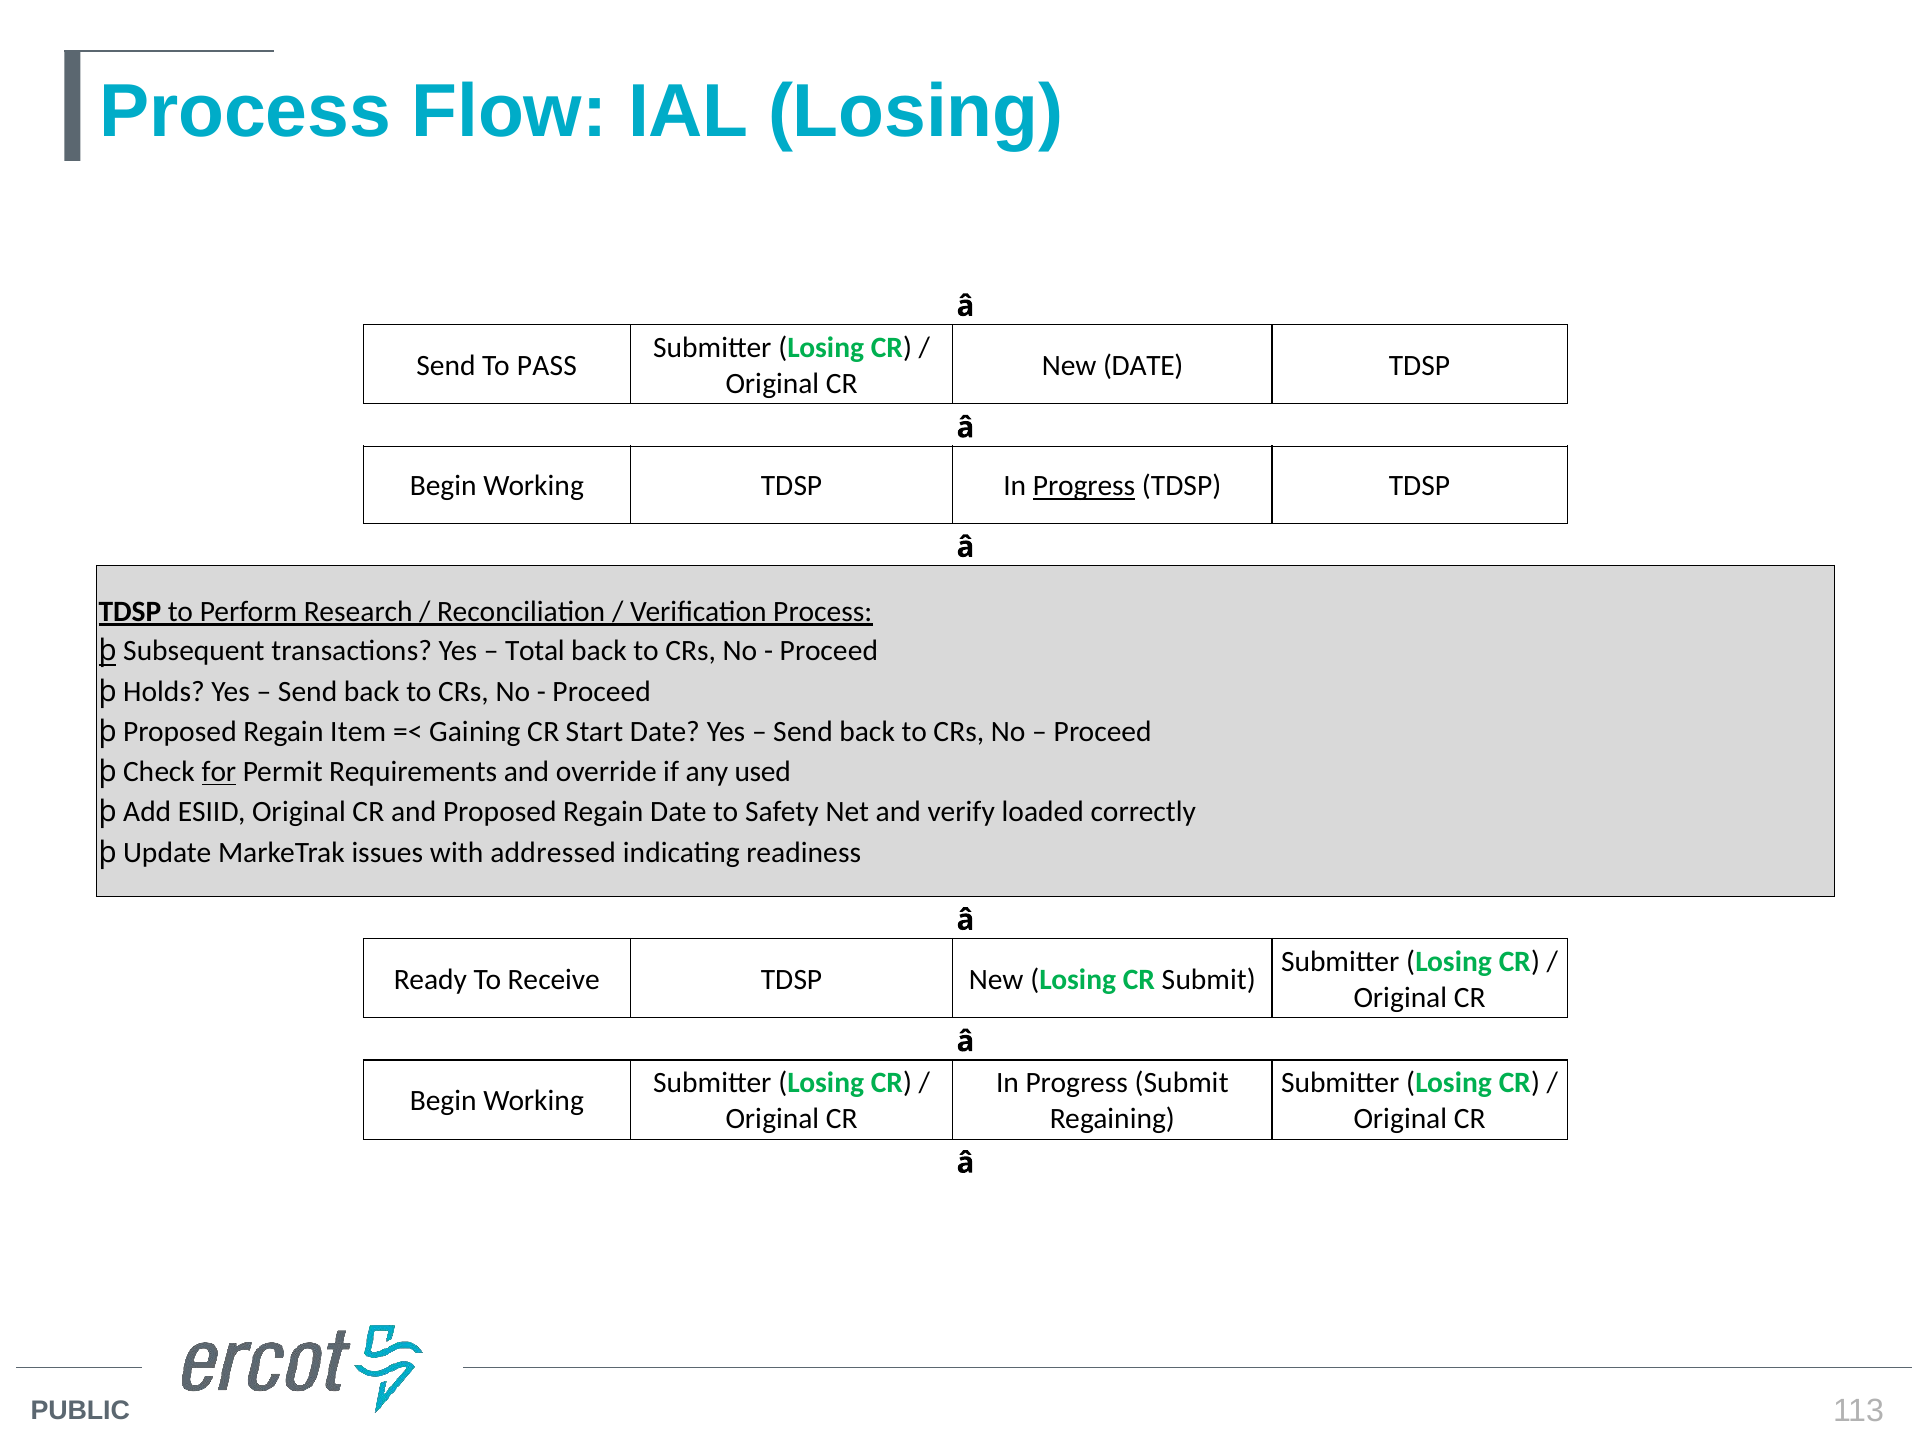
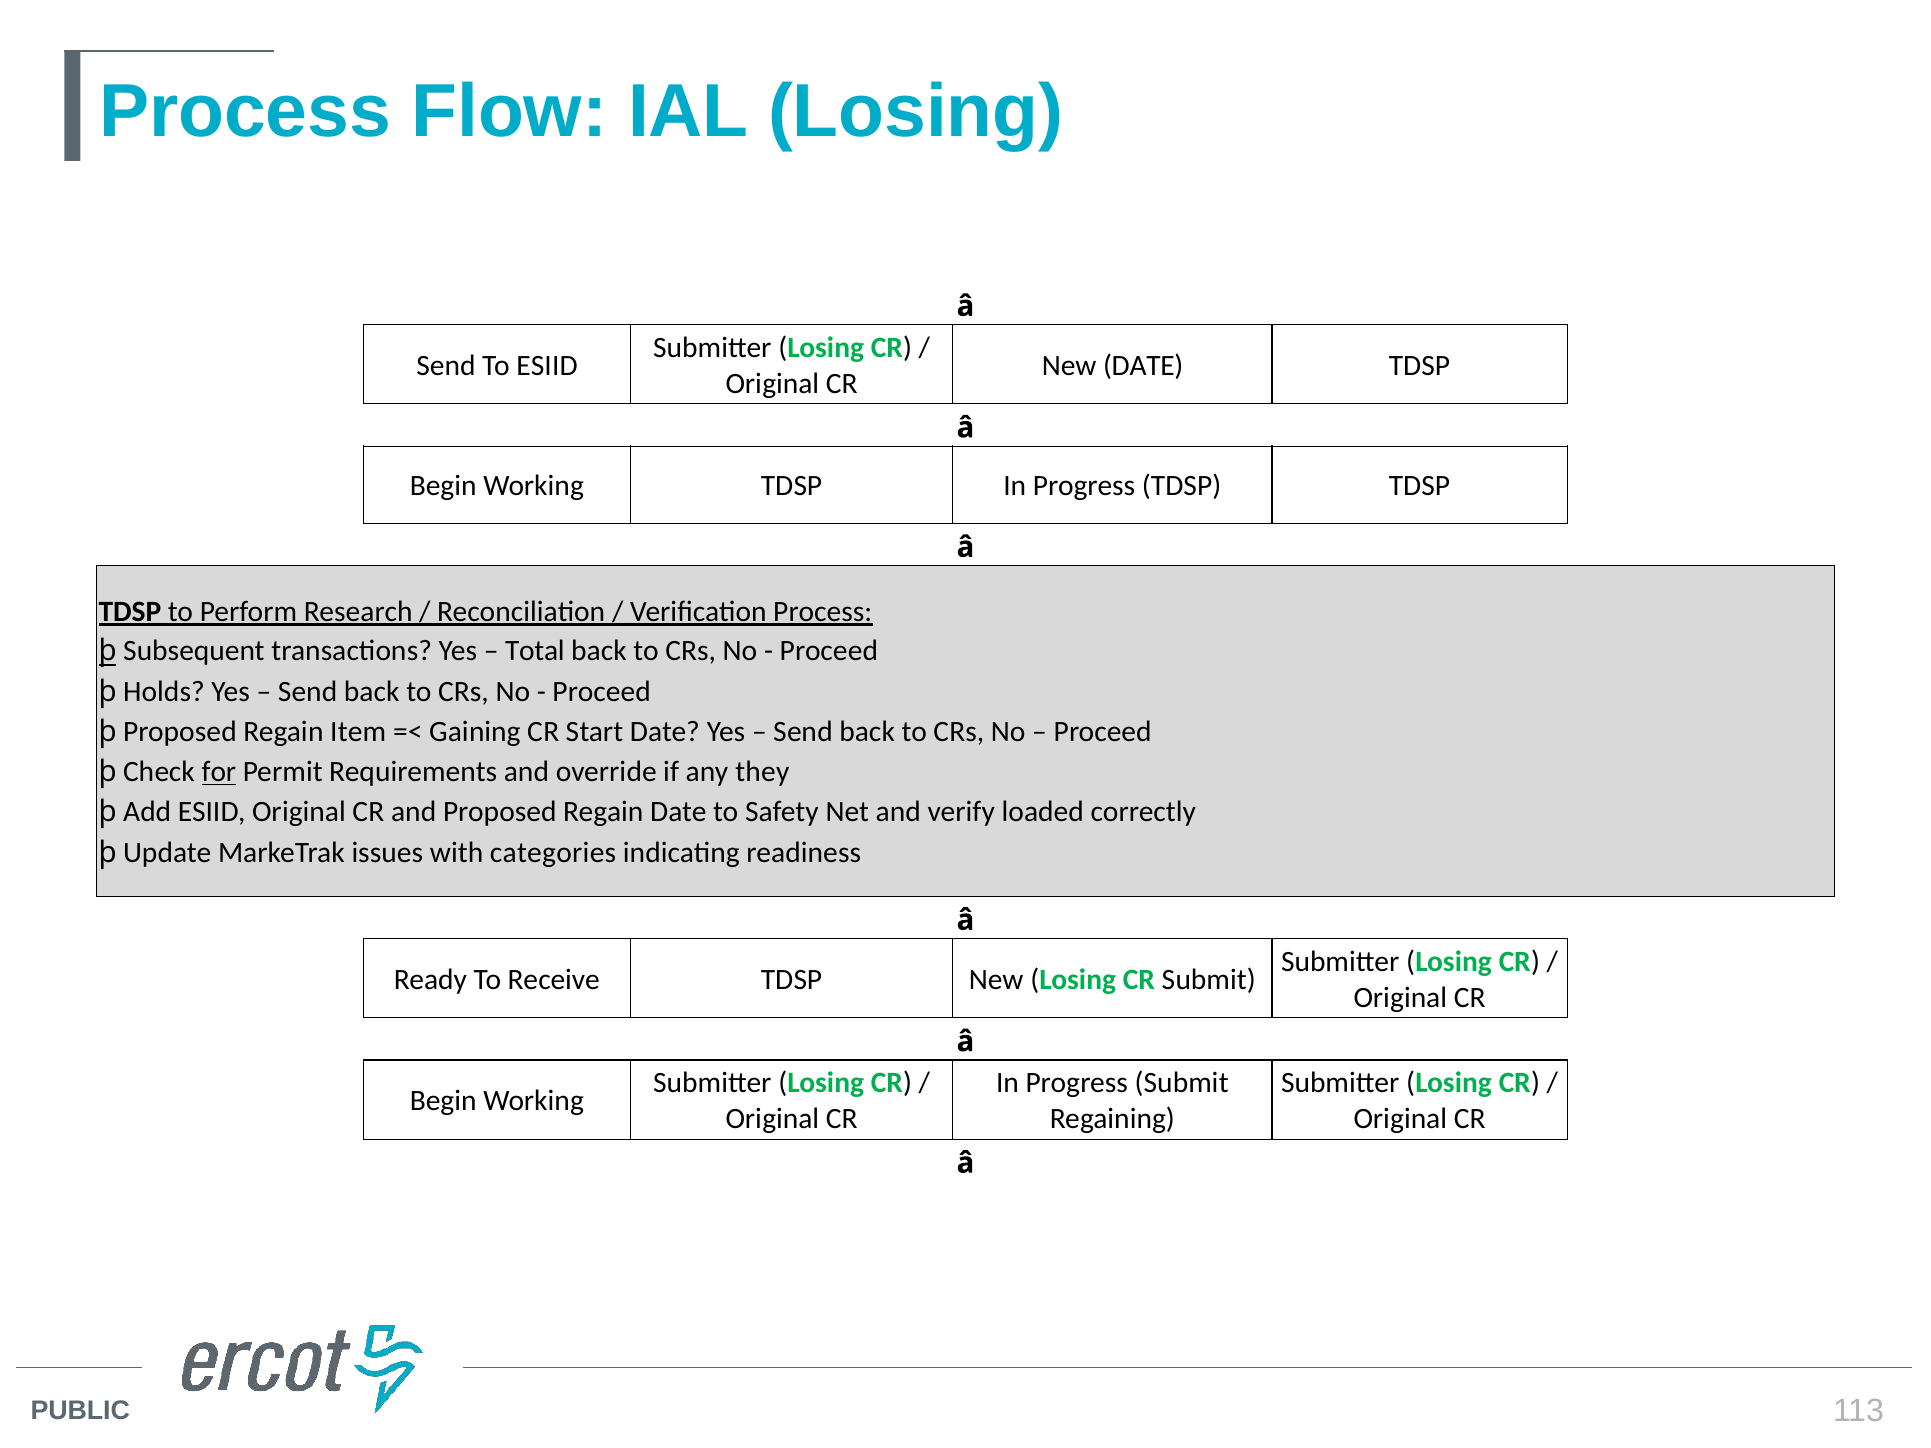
To PASS: PASS -> ESIID (547, 366)
Progress underline: present -> none (1084, 486)
used: used -> they (762, 772)
addressed: addressed -> categories (553, 852)
